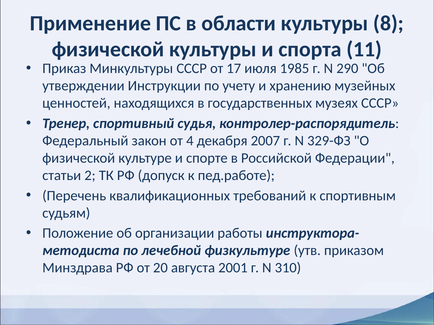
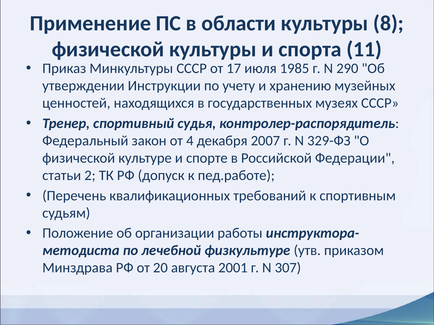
310: 310 -> 307 (288, 268)
